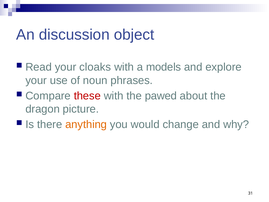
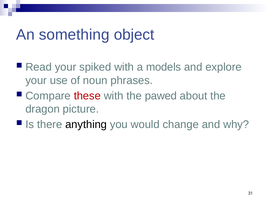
discussion: discussion -> something (74, 35)
cloaks: cloaks -> spiked (95, 67)
anything colour: orange -> black (86, 124)
